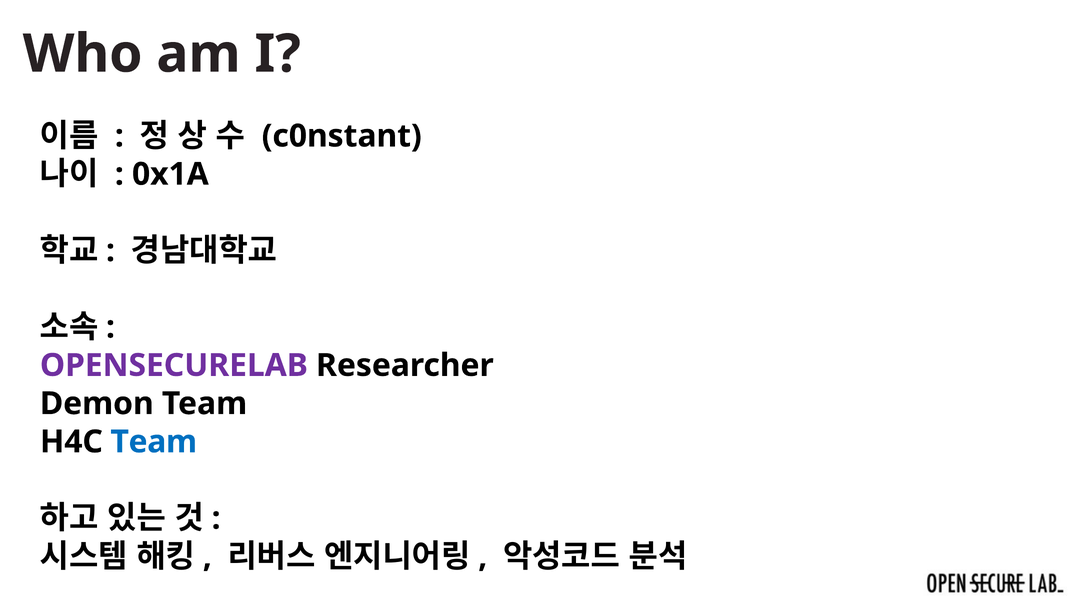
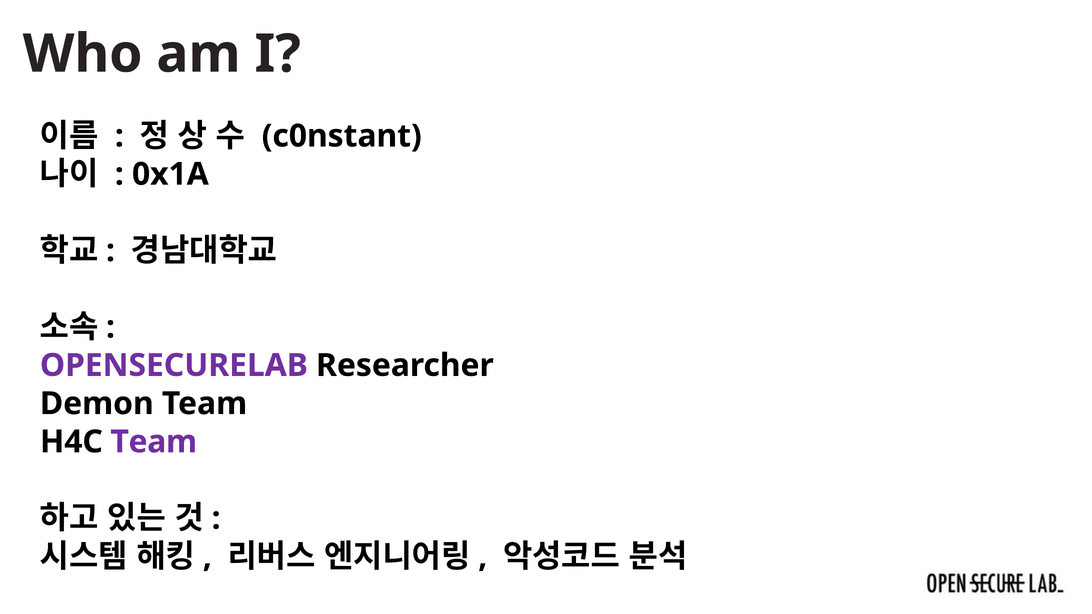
Team colour: blue -> purple (154, 442)
